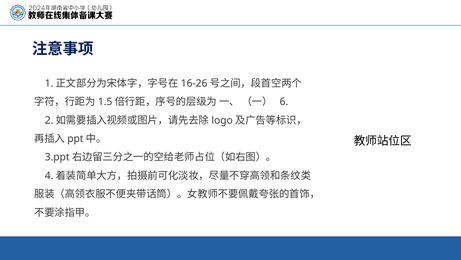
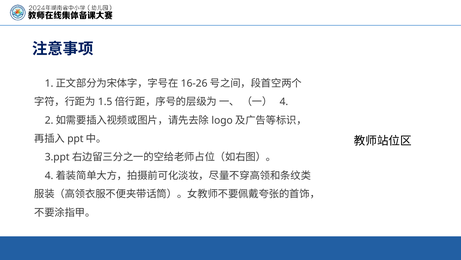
6: 6 -> 4 (284, 102)
